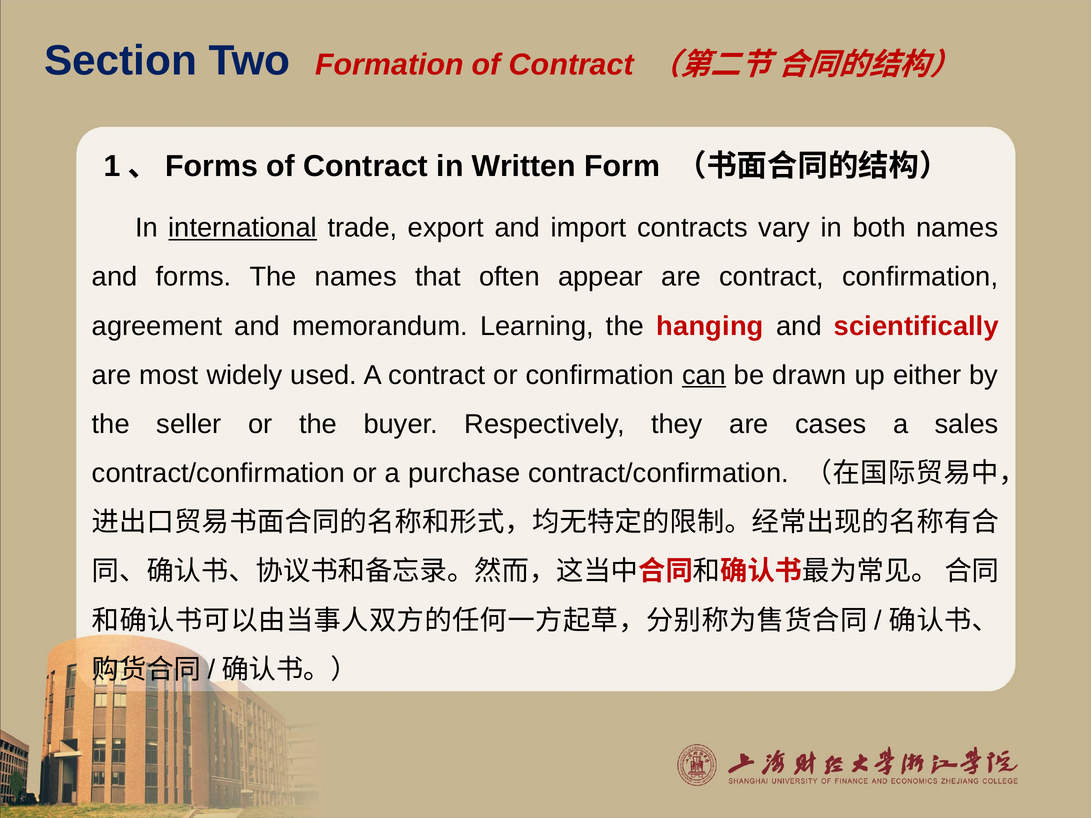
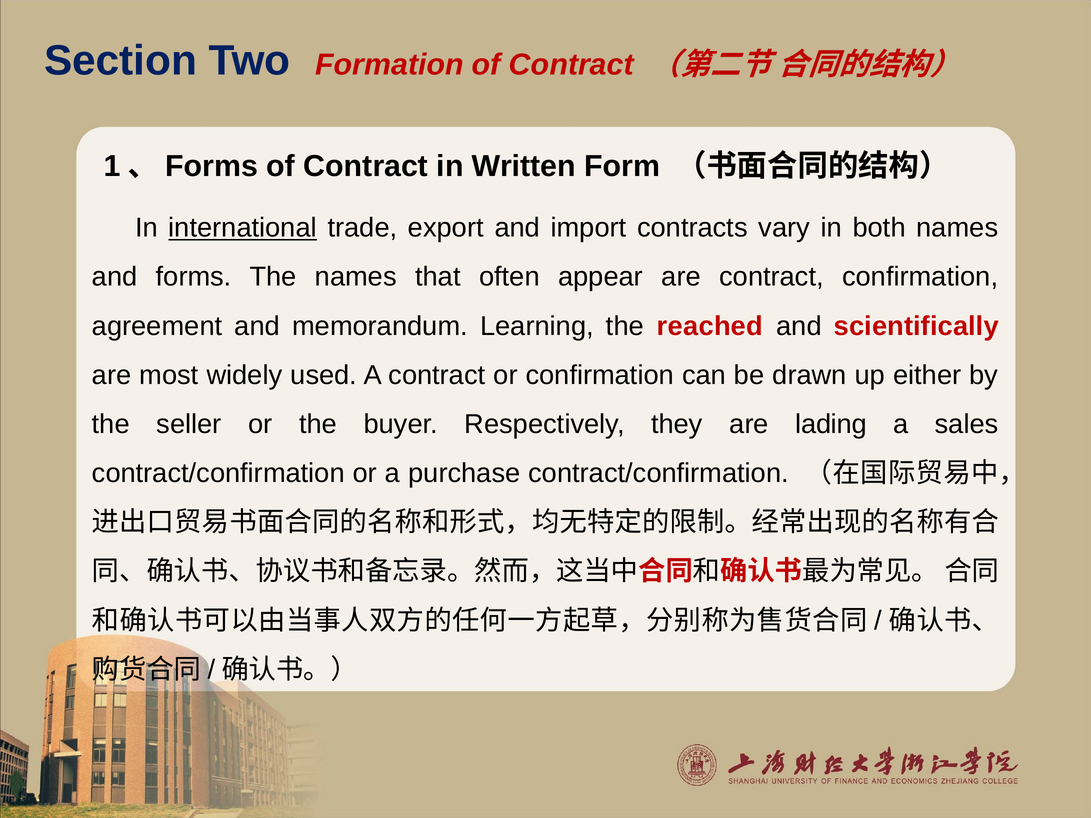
hanging: hanging -> reached (710, 326)
can underline: present -> none (704, 375)
cases: cases -> lading (831, 424)
